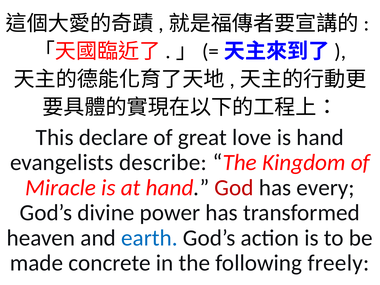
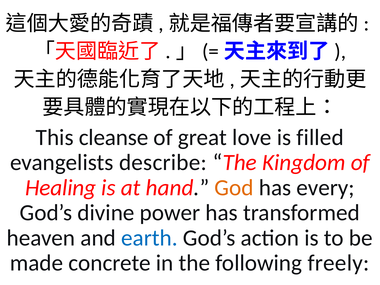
declare: declare -> cleanse (114, 137)
is hand: hand -> filled (320, 137)
Miracle: Miracle -> Healing (61, 188)
God colour: red -> orange (234, 188)
